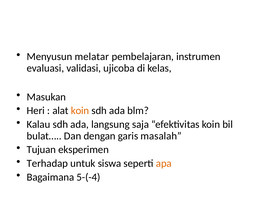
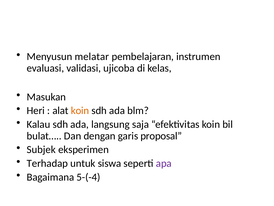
masalah: masalah -> proposal (161, 136)
Tujuan: Tujuan -> Subjek (41, 149)
apa colour: orange -> purple (164, 163)
